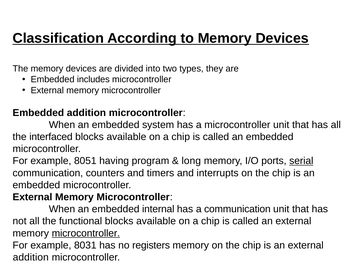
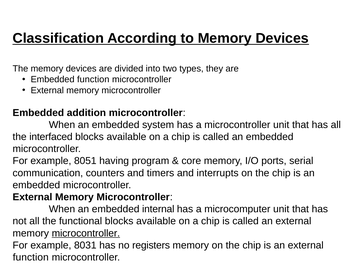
Embedded includes: includes -> function (93, 80)
long: long -> core (191, 161)
serial underline: present -> none (301, 161)
a communication: communication -> microcomputer (237, 209)
addition: addition -> function (31, 258)
